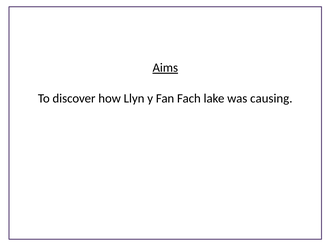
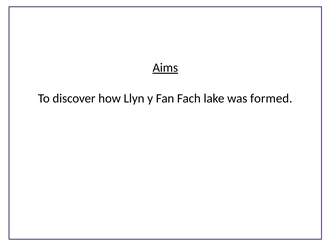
causing: causing -> formed (271, 98)
